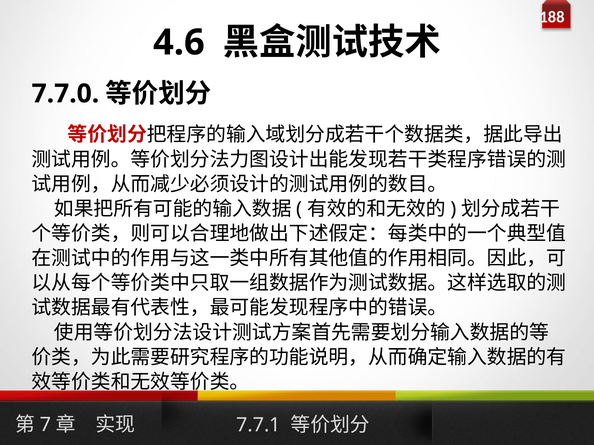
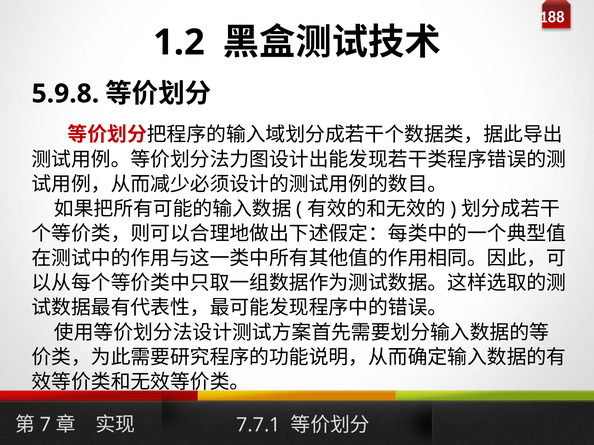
4.6: 4.6 -> 1.2 (179, 43)
7.7.0: 7.7.0 -> 5.9.8 (65, 94)
